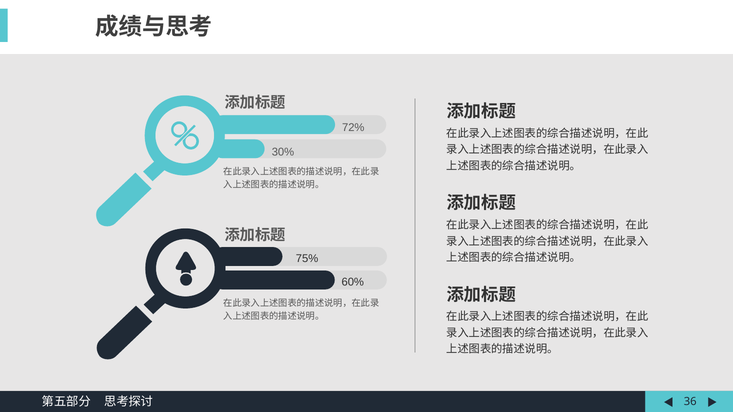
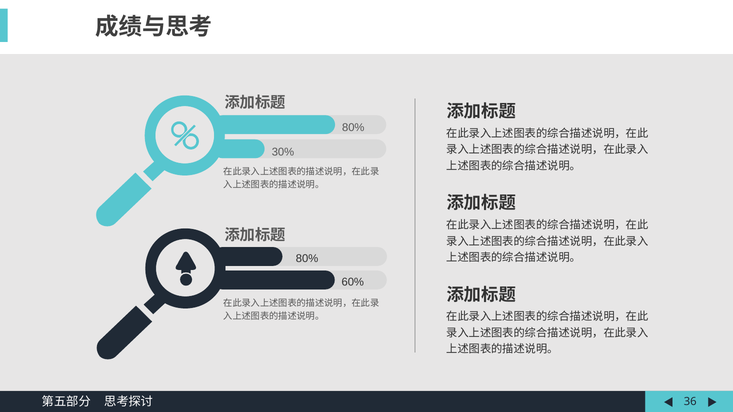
72%: 72% -> 80% (353, 128)
75%: 75% -> 80% (307, 259)
